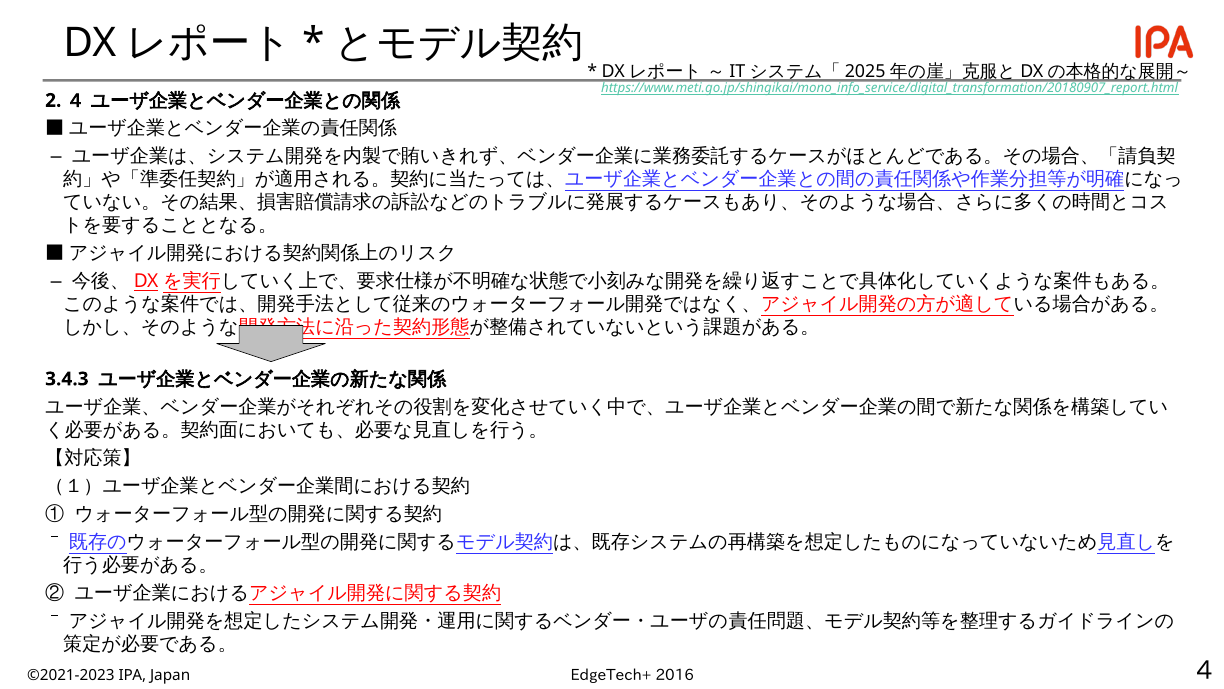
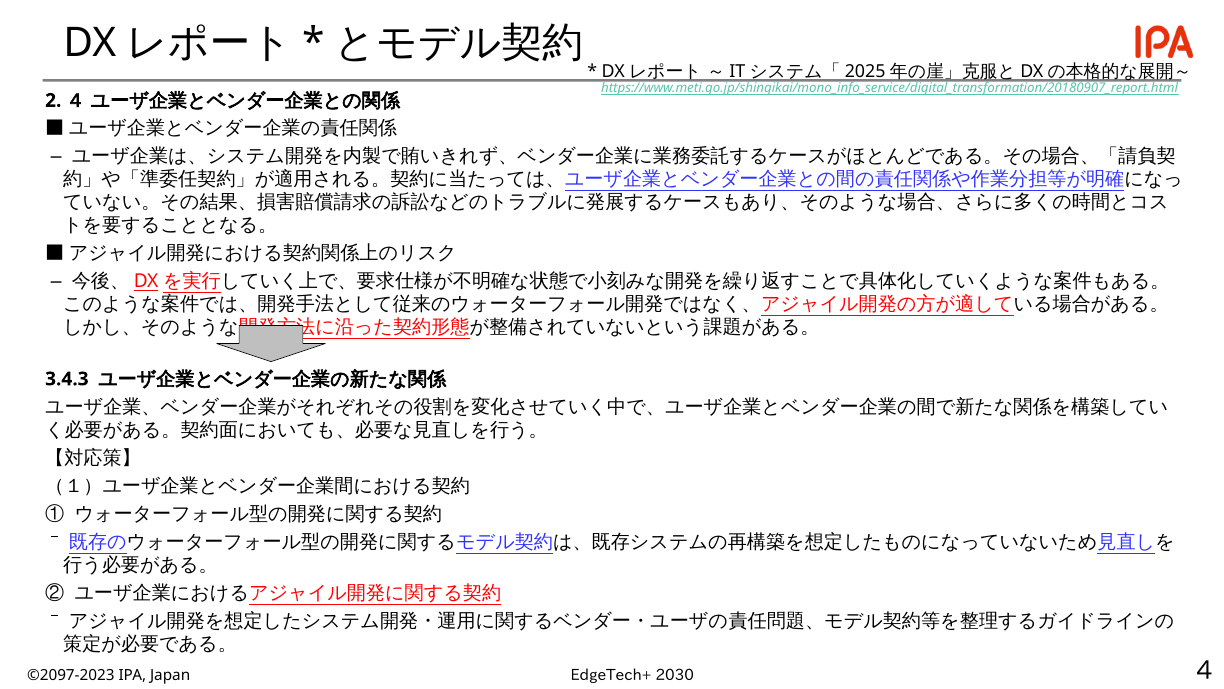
2016: 2016 -> 2030 (675, 675)
©2021-2023: ©2021-2023 -> ©2097-2023 (71, 675)
